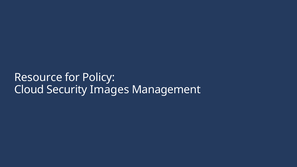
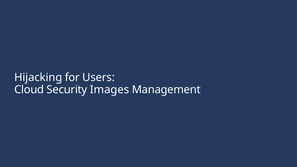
Resource: Resource -> Hijacking (38, 78)
Policy: Policy -> Users (99, 78)
